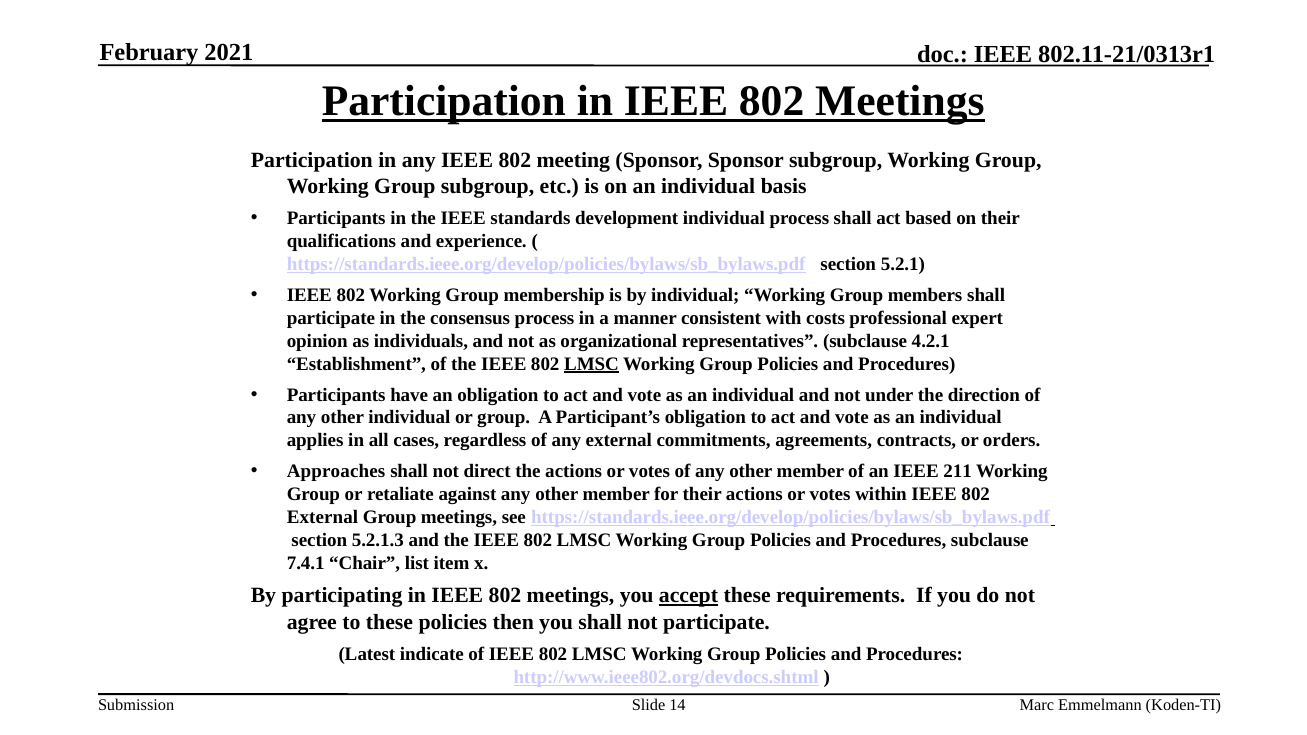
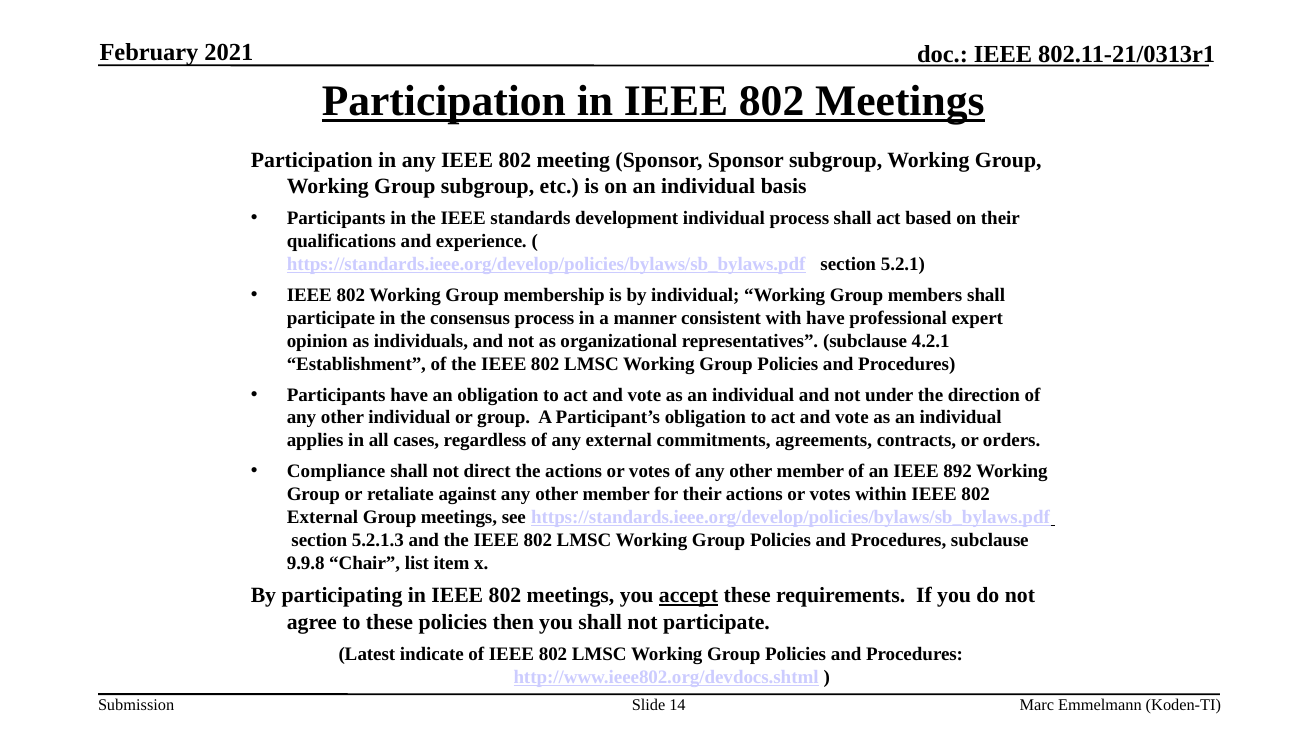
with costs: costs -> have (825, 318)
LMSC underline: present -> none (592, 364)
Approaches: Approaches -> Compliance (336, 472)
211: 211 -> 892 (958, 472)
7.4.1: 7.4.1 -> 9.9.8 (306, 563)
